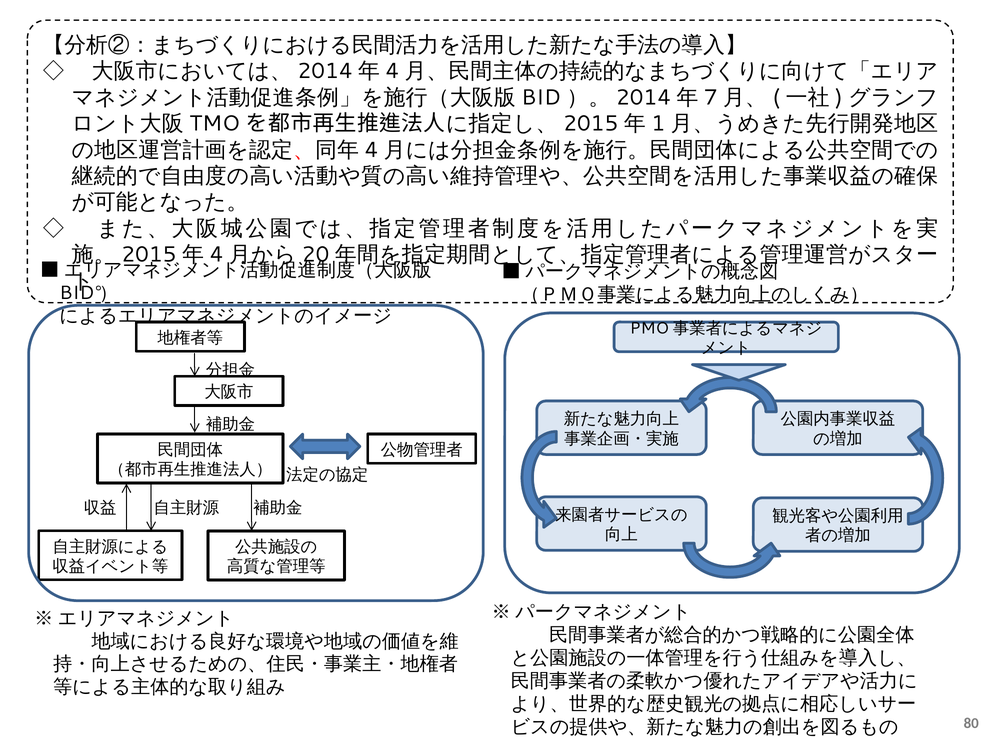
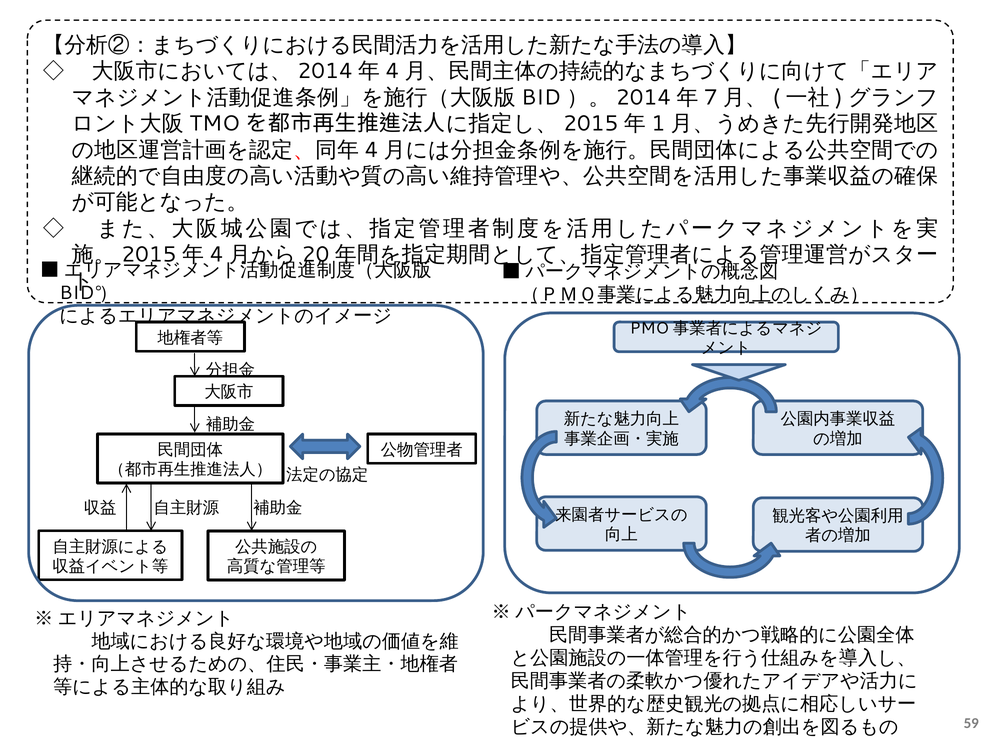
80: 80 -> 59 (971, 723)
